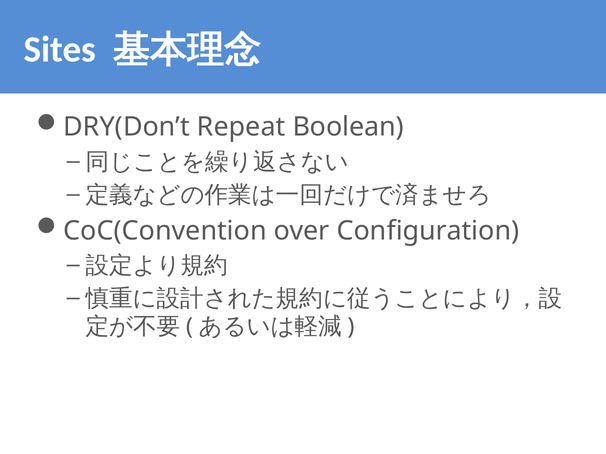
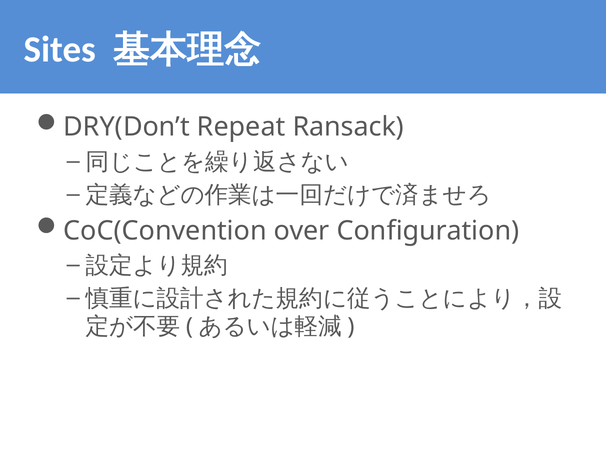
Boolean: Boolean -> Ransack (348, 127)
